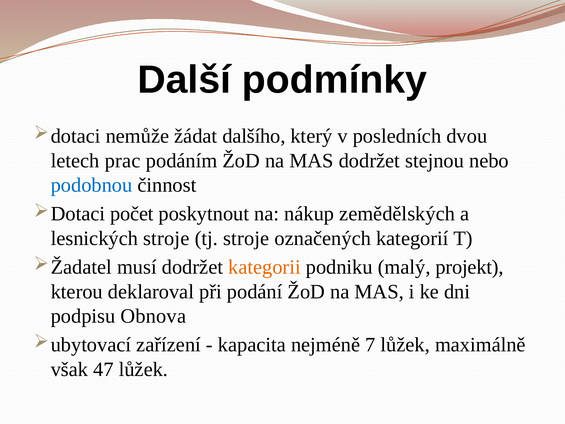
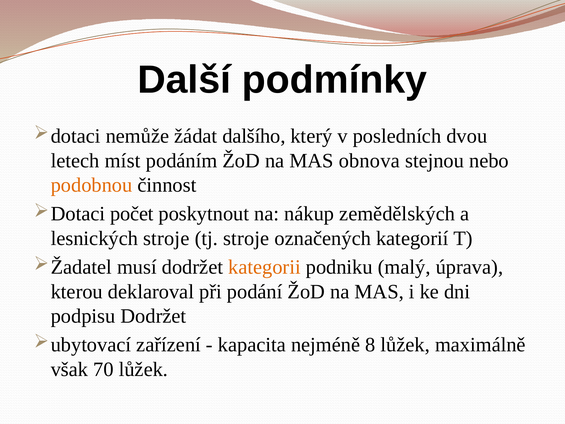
prac: prac -> míst (123, 161)
MAS dodržet: dodržet -> obnova (369, 161)
podobnou colour: blue -> orange (92, 185)
projekt: projekt -> úprava (469, 267)
podpisu Obnova: Obnova -> Dodržet (153, 316)
7: 7 -> 8 (370, 345)
47: 47 -> 70 (103, 369)
